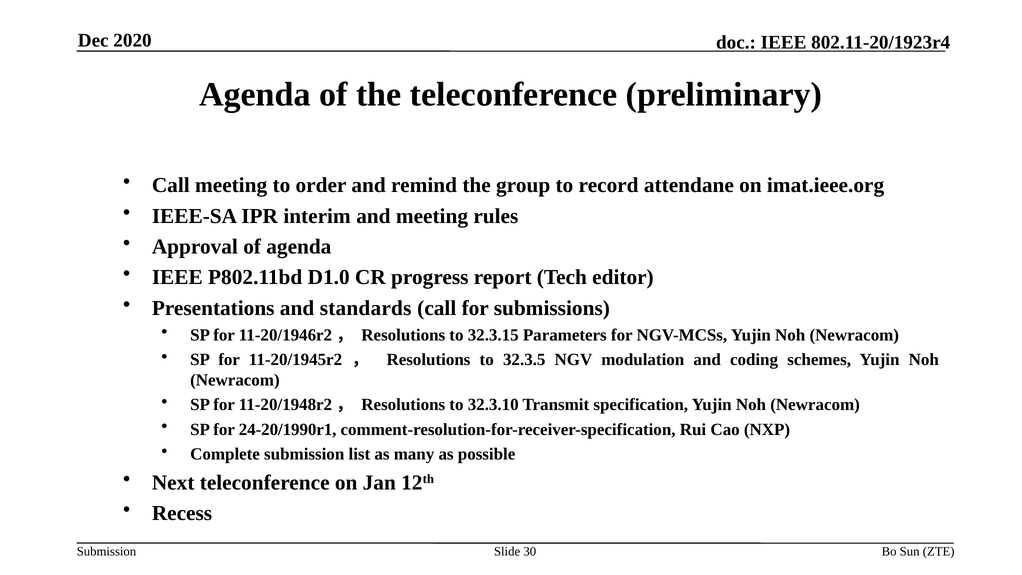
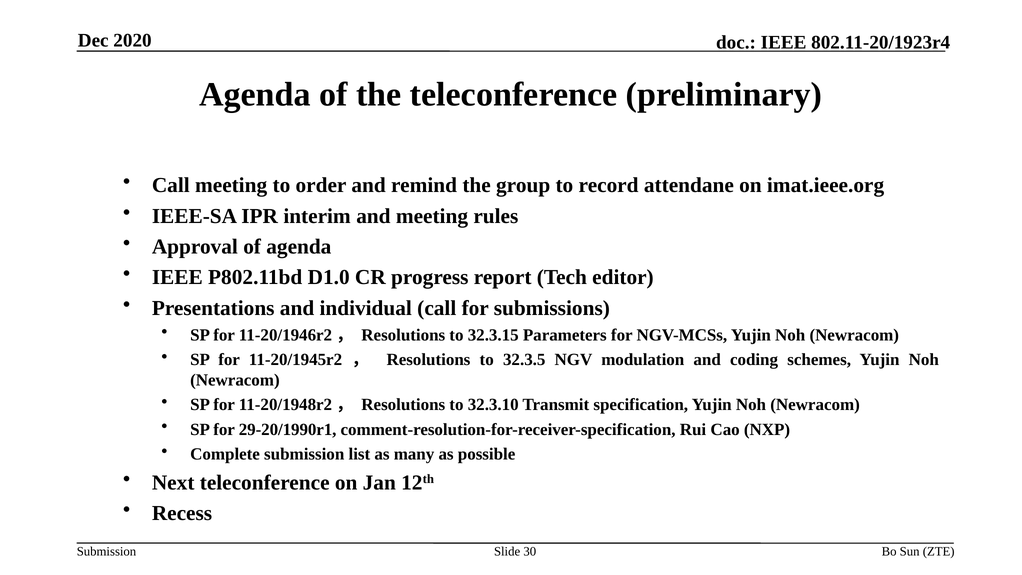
standards: standards -> individual (366, 308)
24-20/1990r1: 24-20/1990r1 -> 29-20/1990r1 (288, 429)
